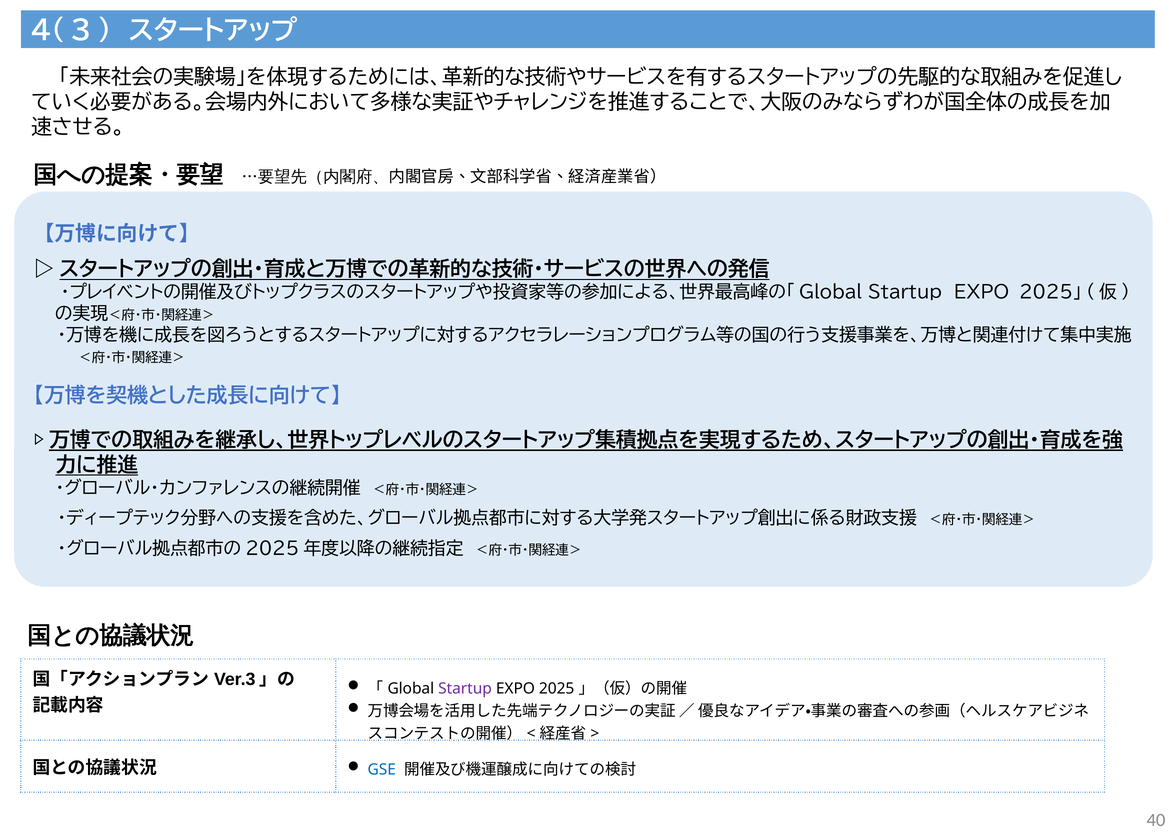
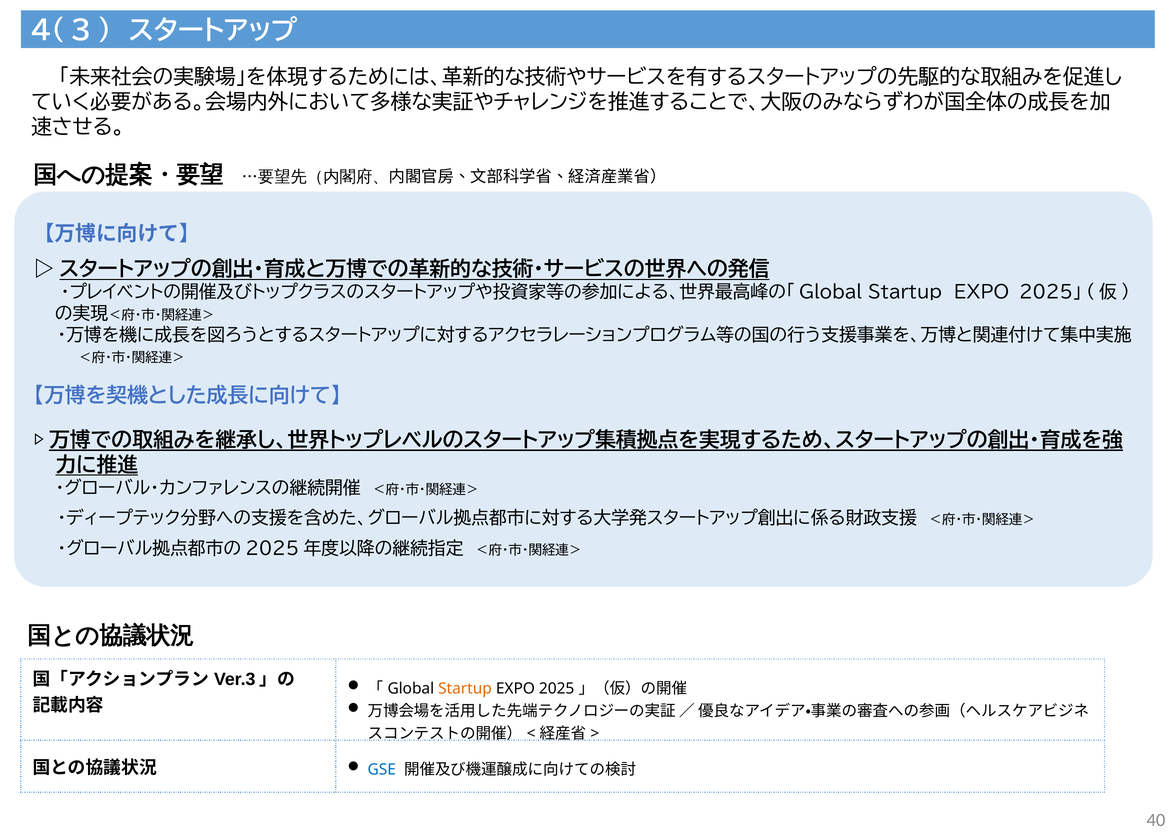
Startup colour: purple -> orange (465, 688)
